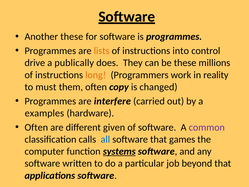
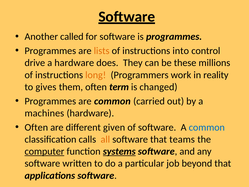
Another these: these -> called (72, 37)
a publically: publically -> hardware (74, 63)
must: must -> gives (46, 87)
copy: copy -> term (119, 87)
are interfere: interfere -> common (112, 101)
examples: examples -> machines (44, 113)
common colour: purple -> blue (207, 127)
all colour: blue -> orange (105, 139)
games: games -> teams (182, 139)
computer underline: none -> present (44, 151)
